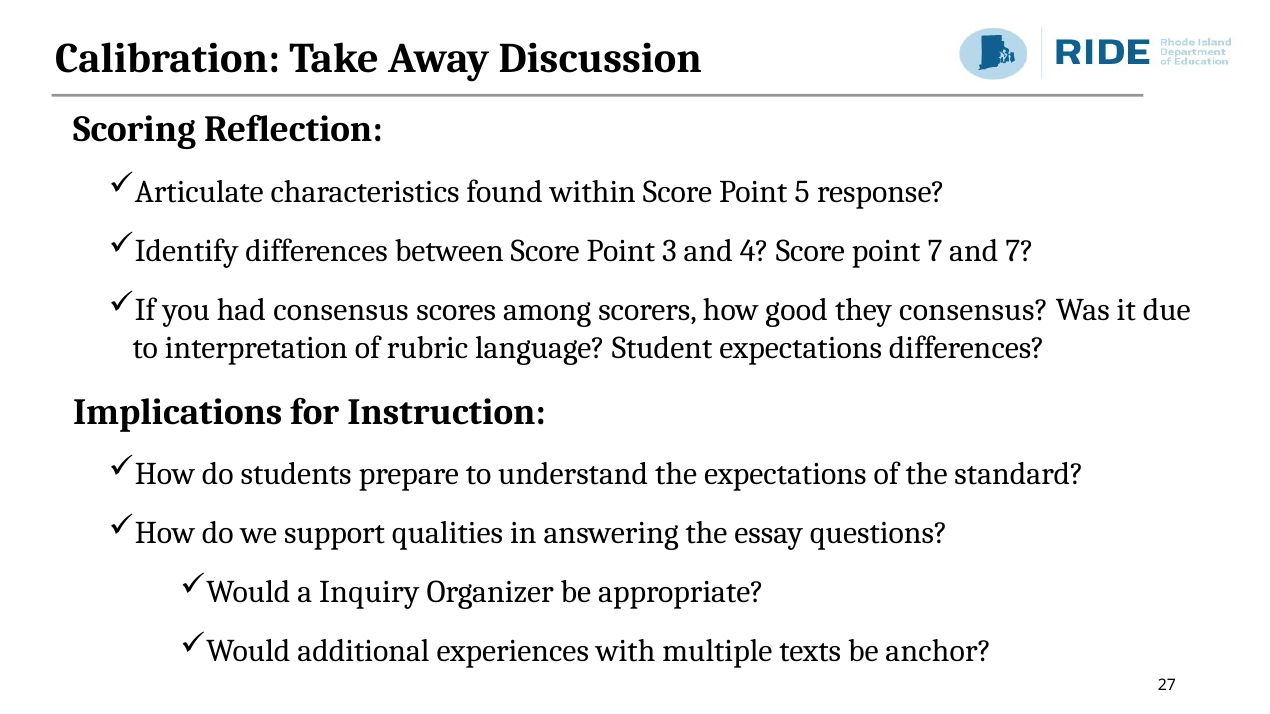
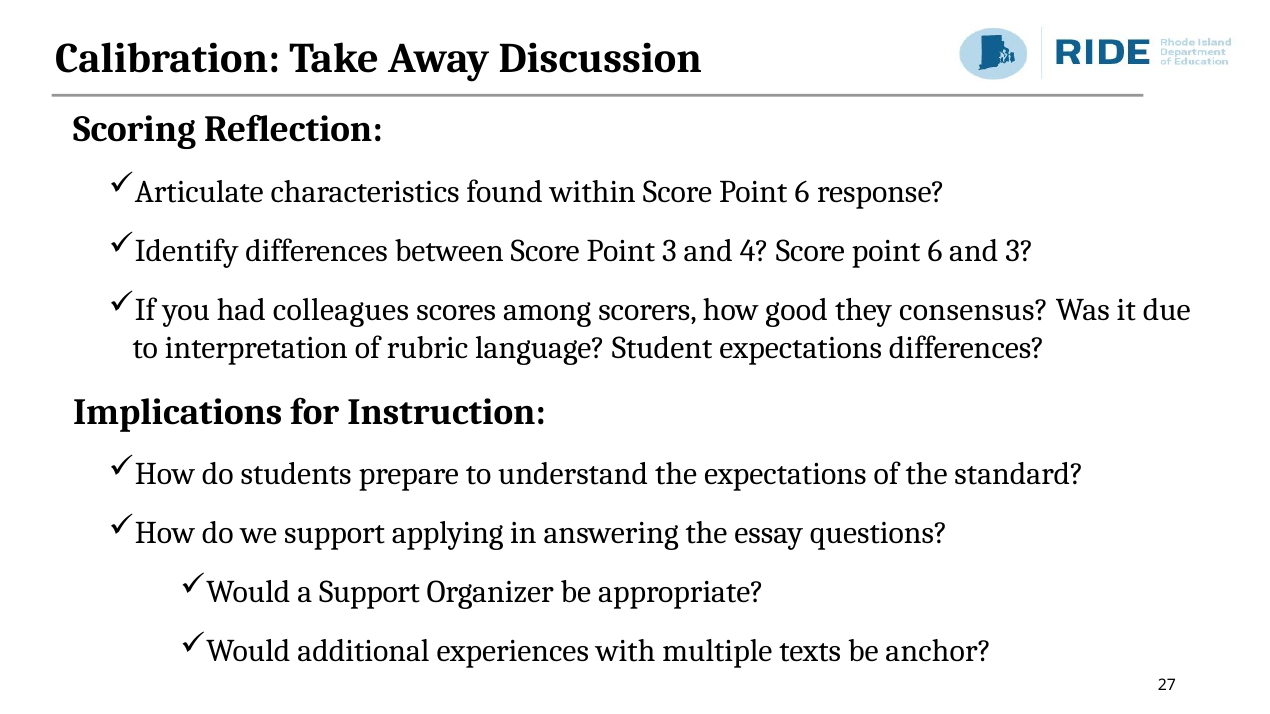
within Score Point 5: 5 -> 6 (802, 192)
4 Score point 7: 7 -> 6 (935, 251)
and 7: 7 -> 3 (1019, 251)
had consensus: consensus -> colleagues (341, 310)
qualities: qualities -> applying (448, 533)
a Inquiry: Inquiry -> Support (370, 592)
